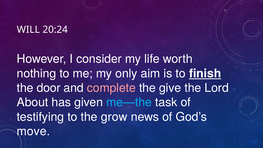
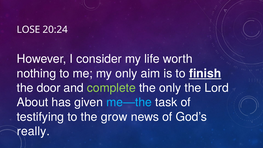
WILL: WILL -> LOSE (28, 30)
complete colour: pink -> light green (111, 88)
the give: give -> only (170, 88)
move: move -> really (33, 131)
